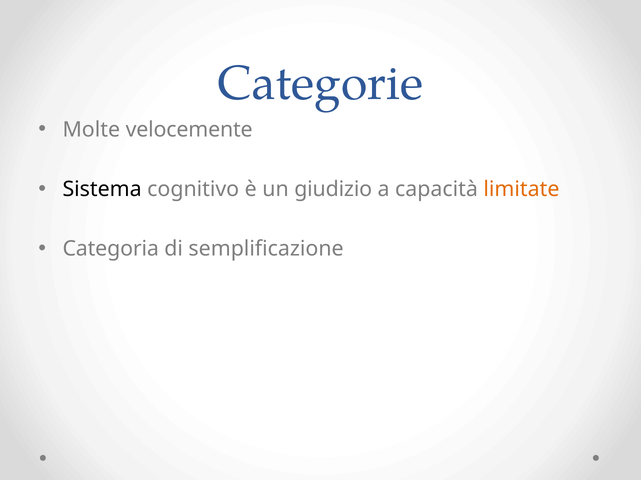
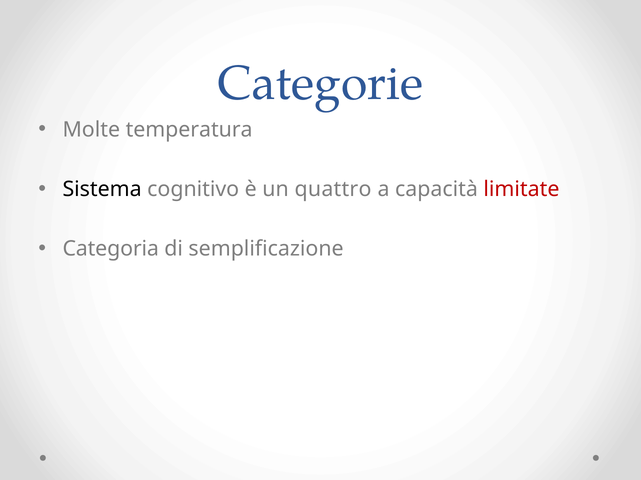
velocemente: velocemente -> temperatura (189, 130)
giudizio: giudizio -> quattro (333, 190)
limitate colour: orange -> red (521, 190)
